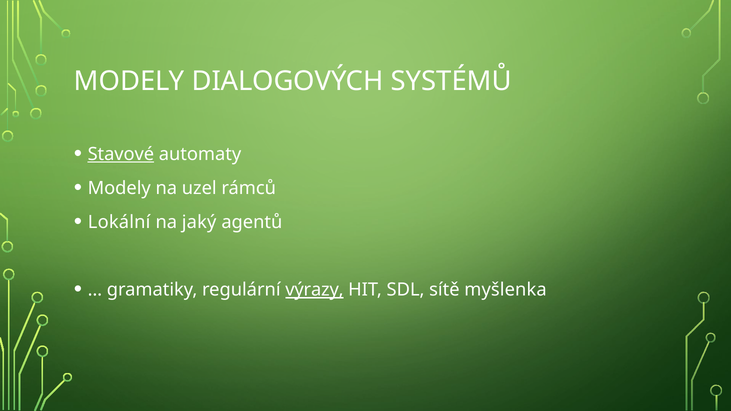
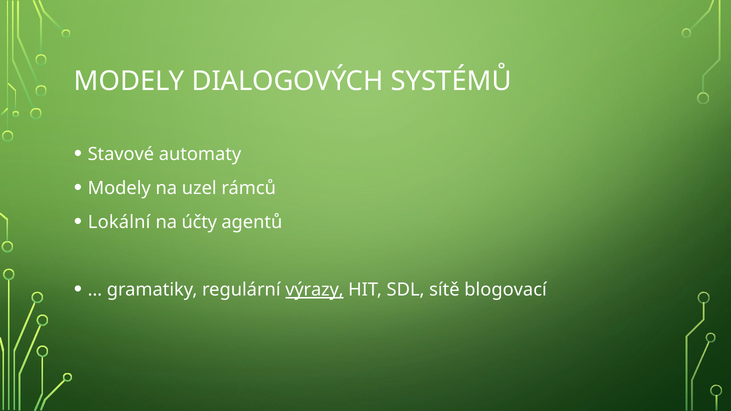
Stavové underline: present -> none (121, 154)
jaký: jaký -> účty (199, 222)
myšlenka: myšlenka -> blogovací (506, 290)
